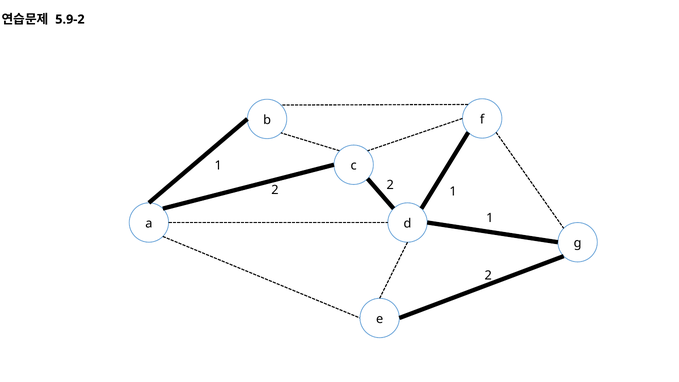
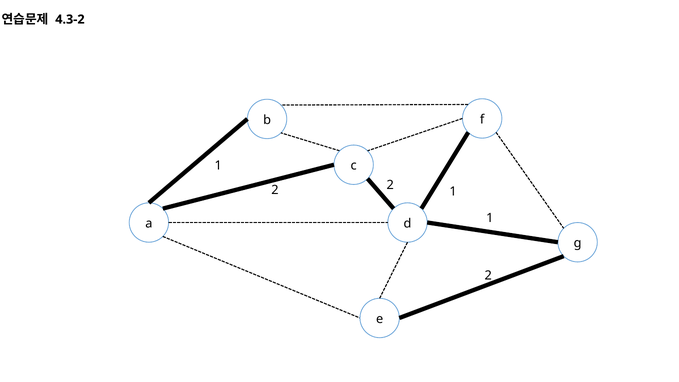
5.9-2: 5.9-2 -> 4.3-2 (70, 19)
